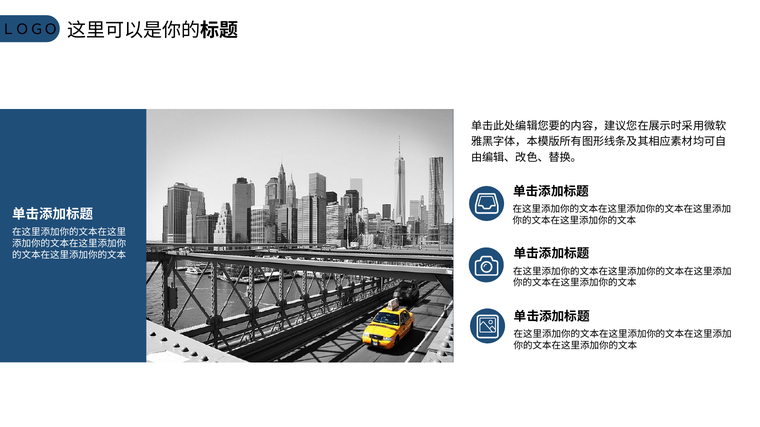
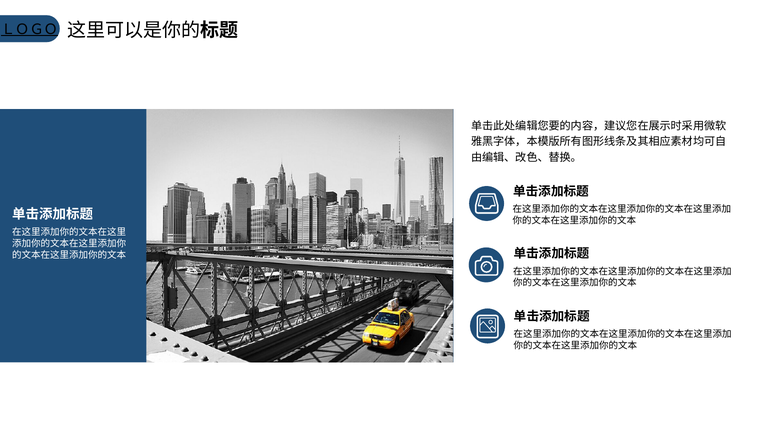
ＬＯＧＯ underline: none -> present (30, 30)
